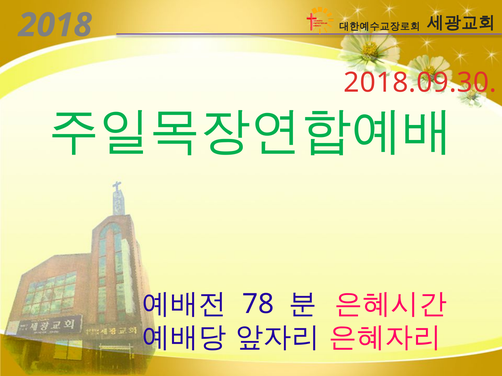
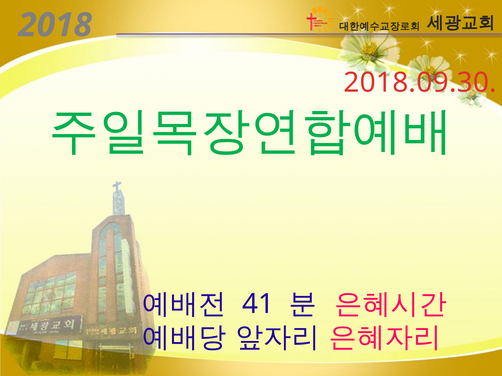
78: 78 -> 41 (258, 304)
